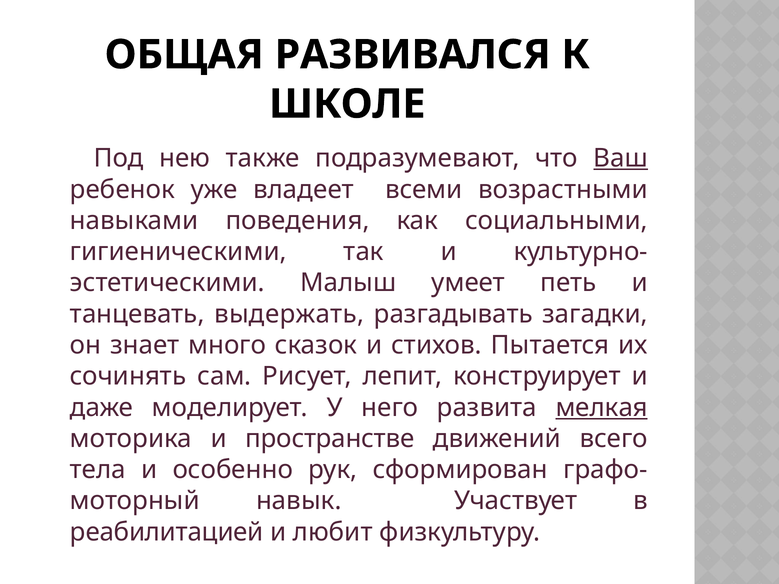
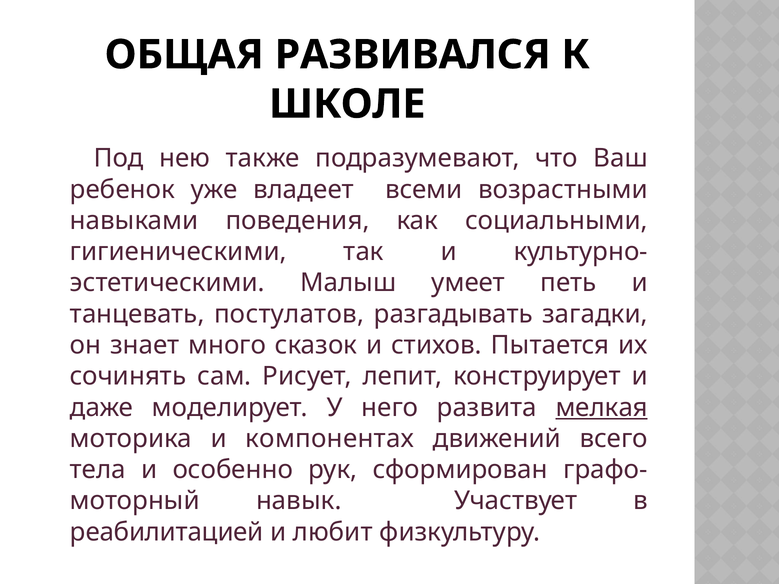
Ваш underline: present -> none (621, 158)
выдержать: выдержать -> постулатов (289, 314)
пространстве: пространстве -> компонентах (330, 439)
